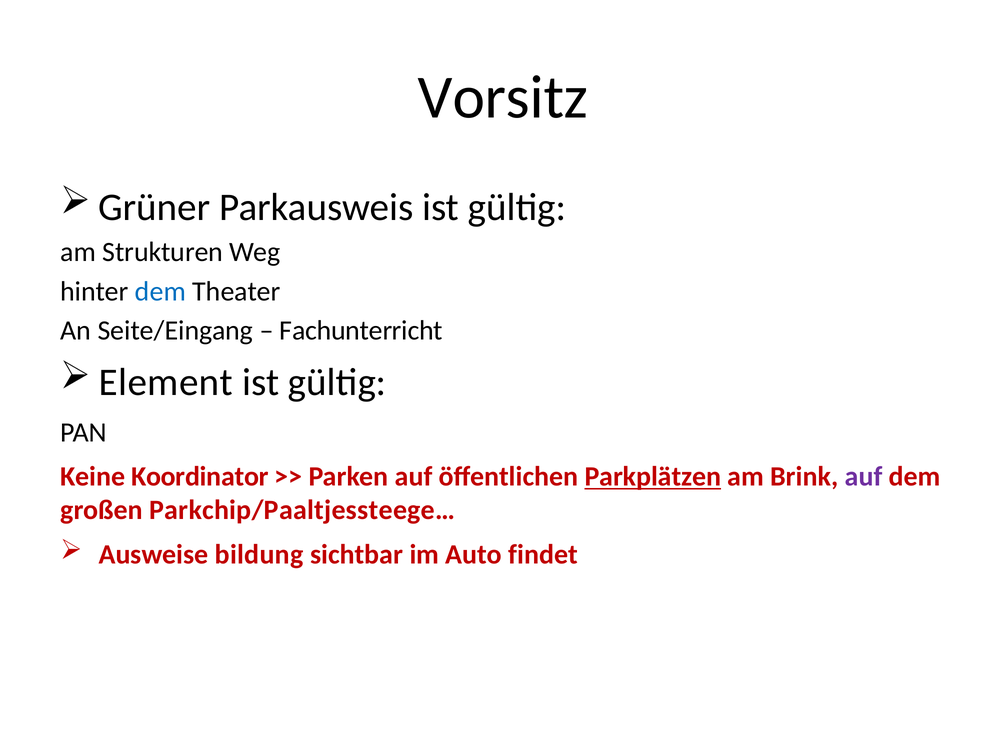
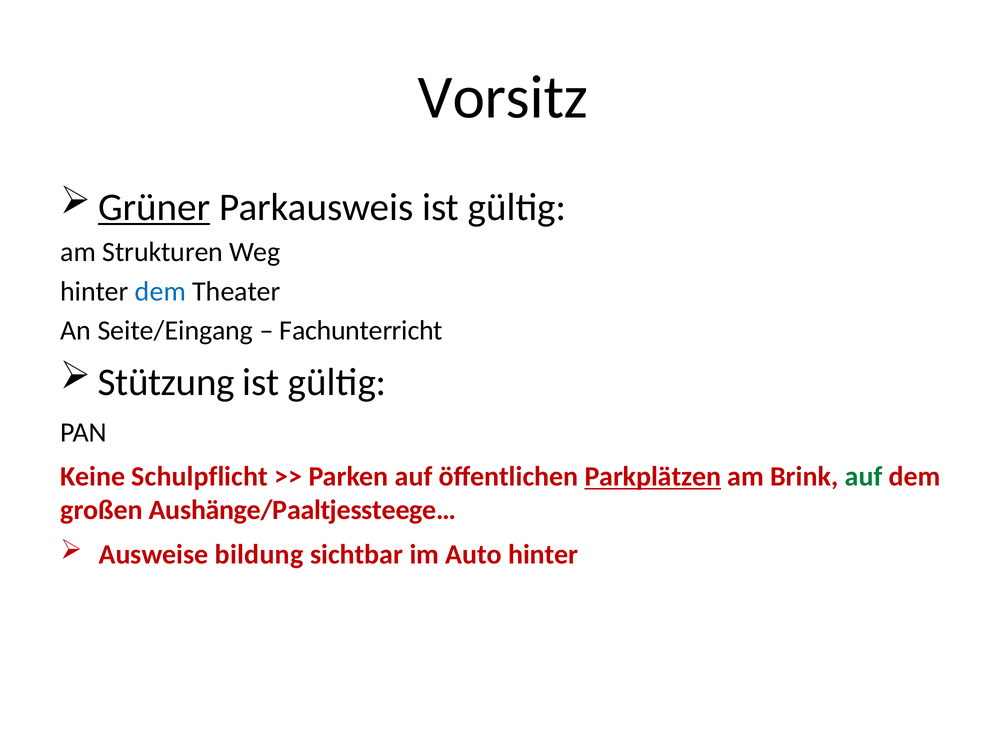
Grüner underline: none -> present (154, 207)
Element: Element -> Stützung (166, 382)
Koordinator: Koordinator -> Schulpflicht (200, 477)
auf colour: purple -> green (864, 477)
Parkchip/Paaltjessteege…: Parkchip/Paaltjessteege… -> Aushänge/Paaltjessteege… (302, 510)
Auto findet: findet -> hinter (543, 555)
